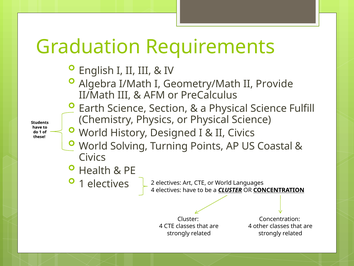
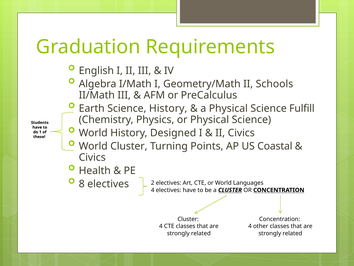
Provide: Provide -> Schools (274, 84)
Science Section: Section -> History (168, 108)
World Solving: Solving -> Cluster (129, 146)
1: 1 -> 8 (82, 184)
